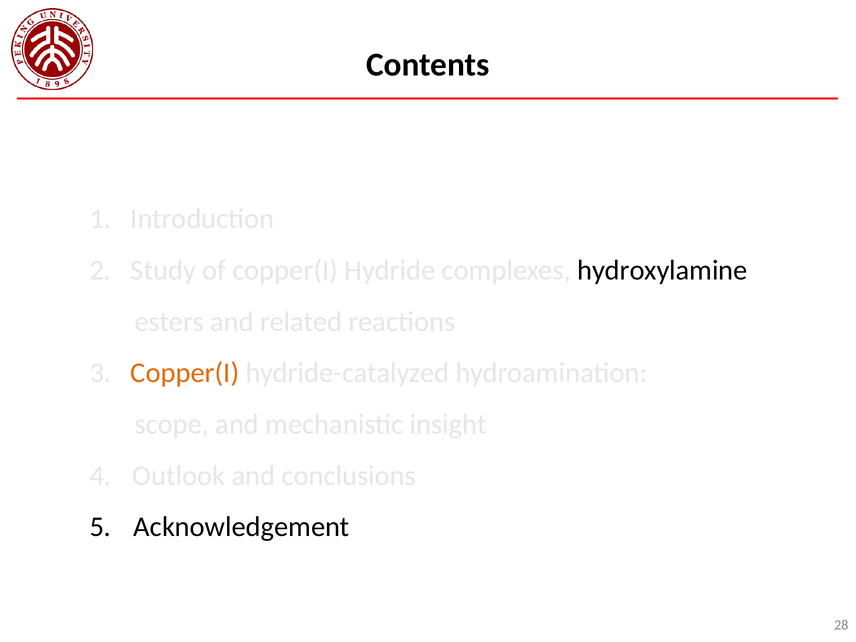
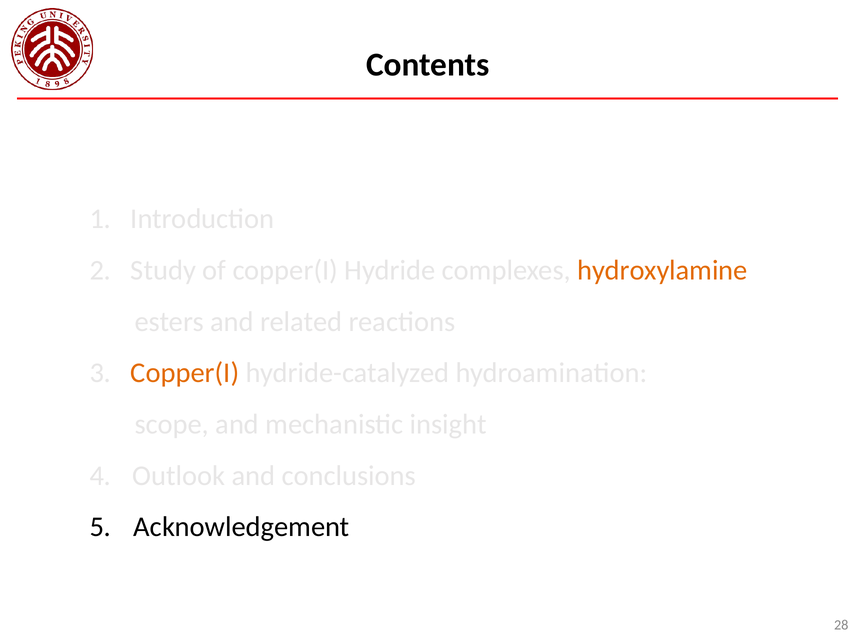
hydroxylamine colour: black -> orange (662, 270)
